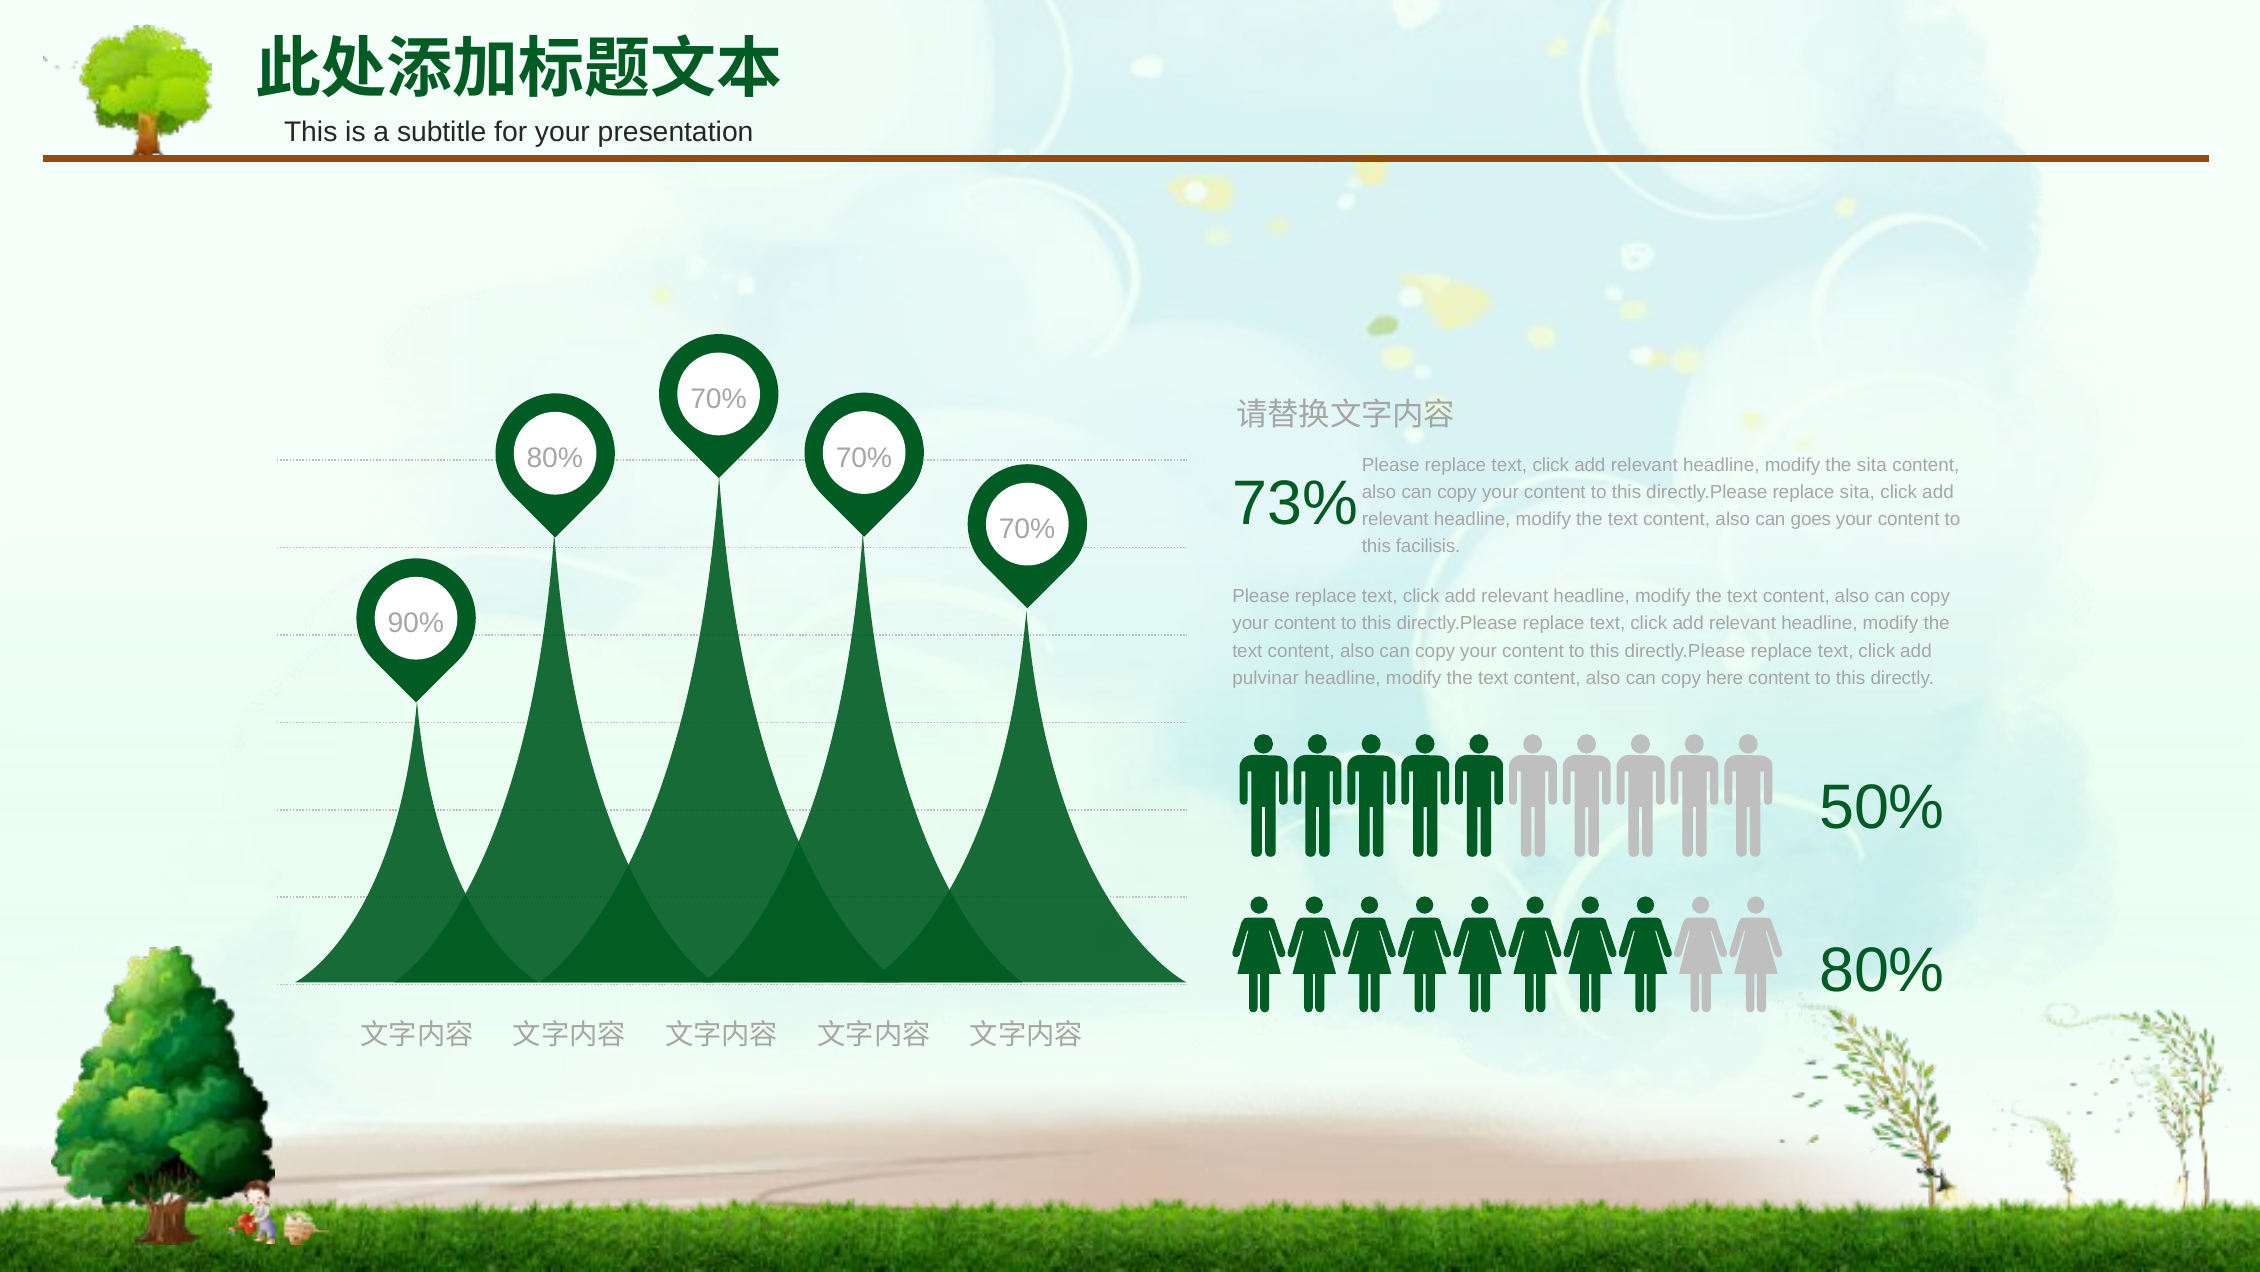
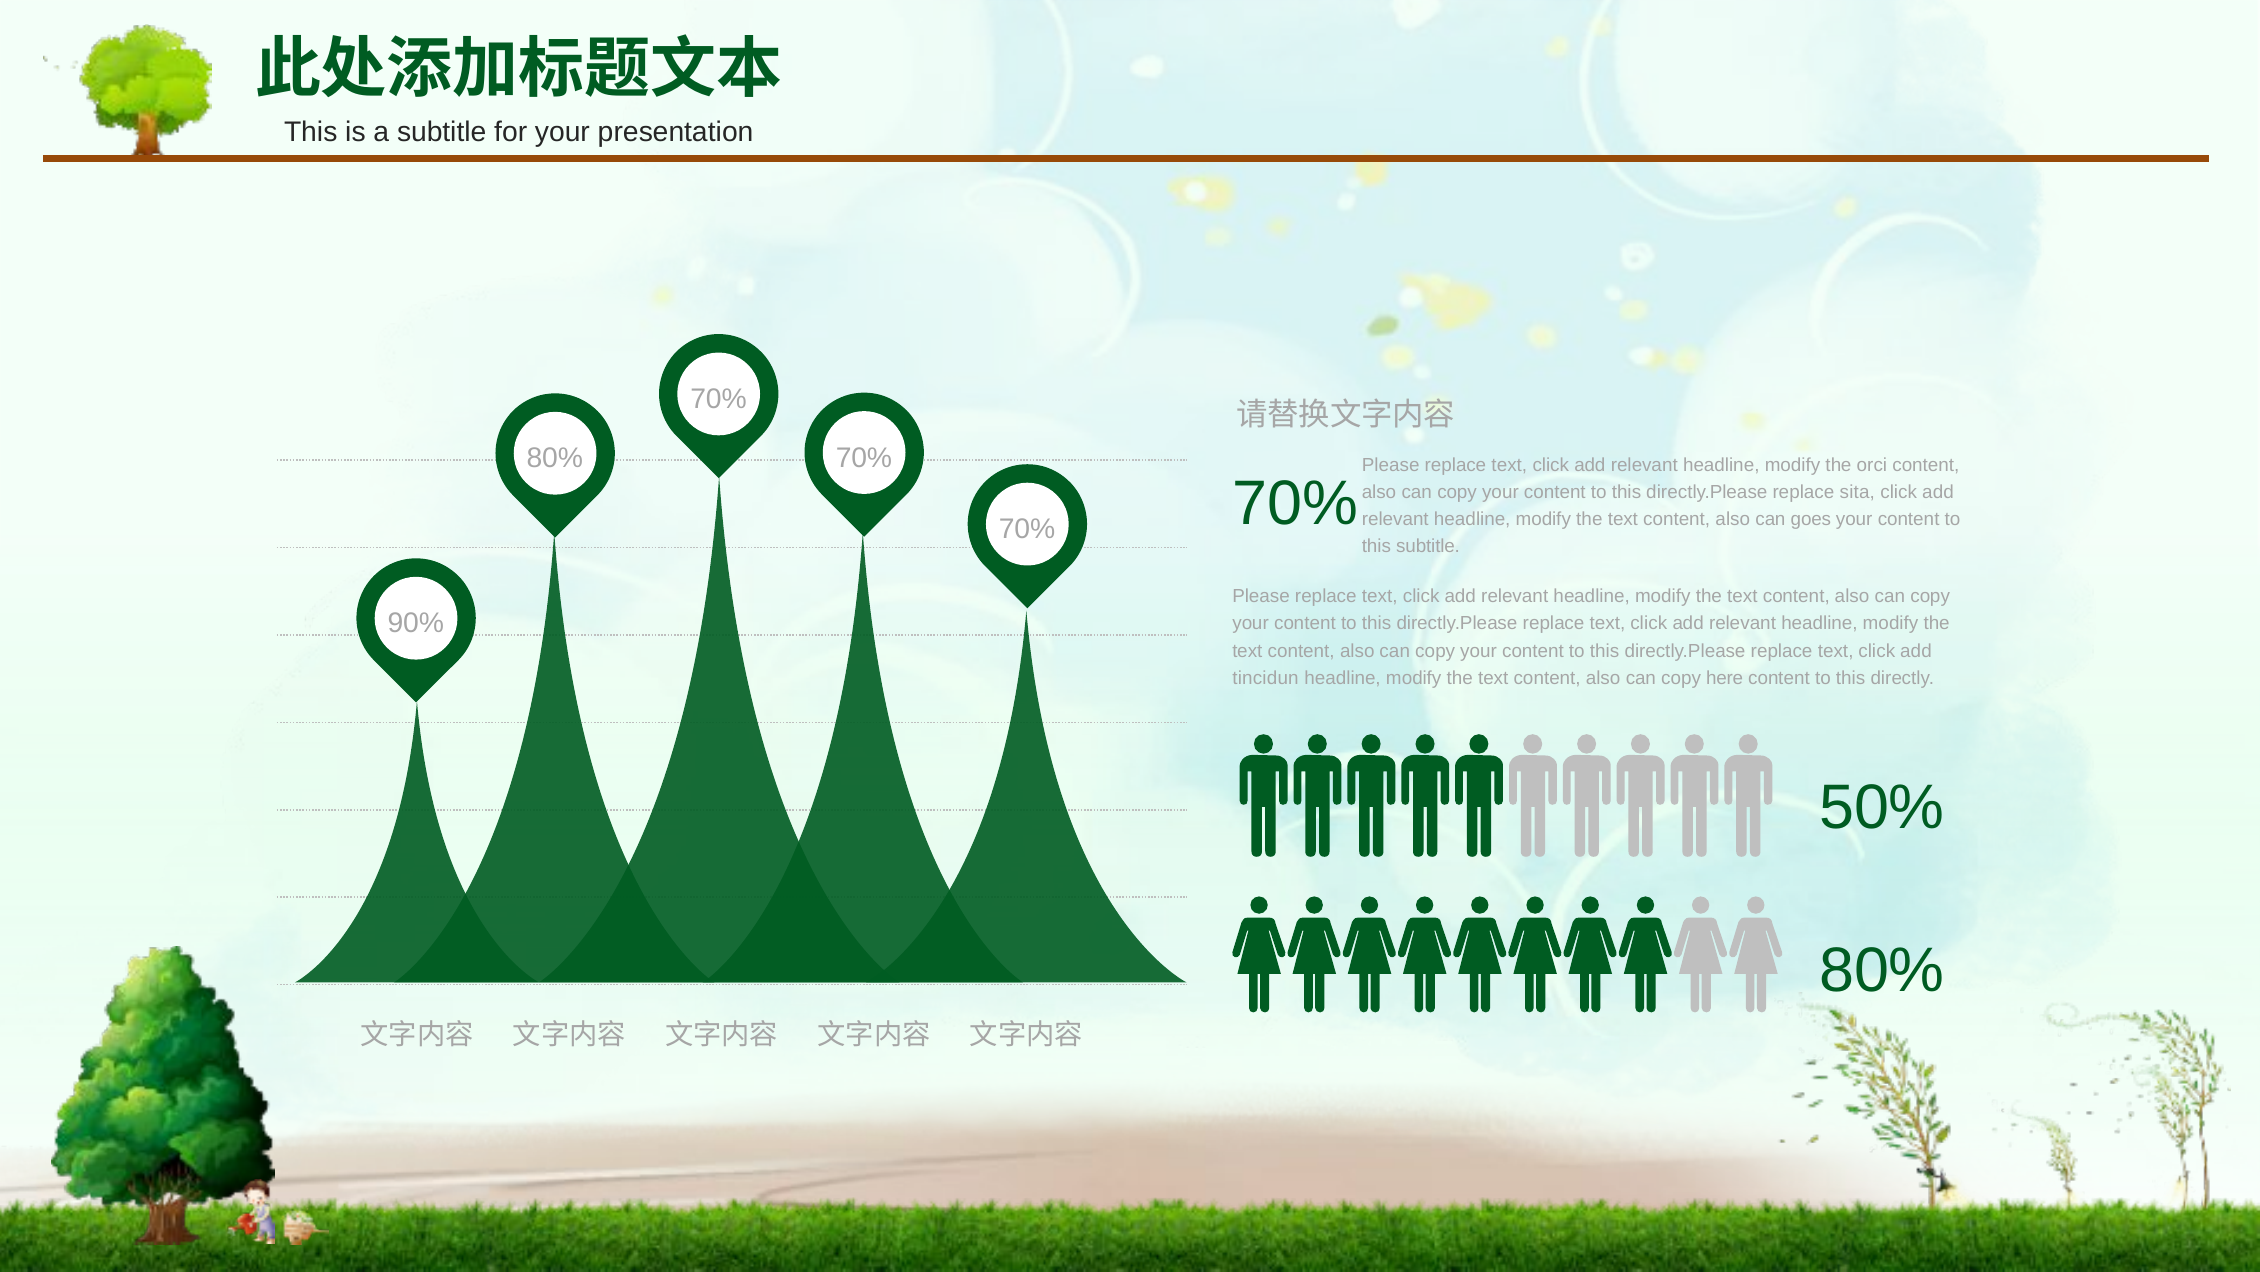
the sita: sita -> orci (1872, 465)
73%: 73% -> 70% (1295, 503)
this facilisis: facilisis -> subtitle (1428, 546)
pulvinar: pulvinar -> tincidun (1266, 677)
